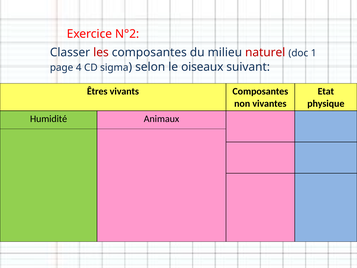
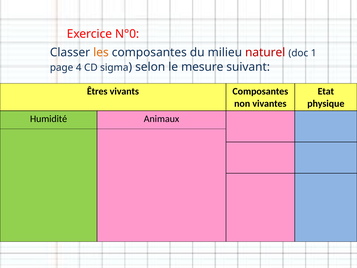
N°2: N°2 -> N°0 (127, 34)
les colour: red -> orange (101, 53)
oiseaux: oiseaux -> mesure (202, 67)
